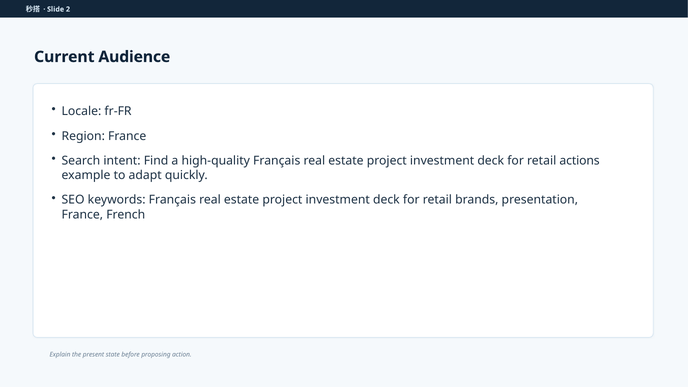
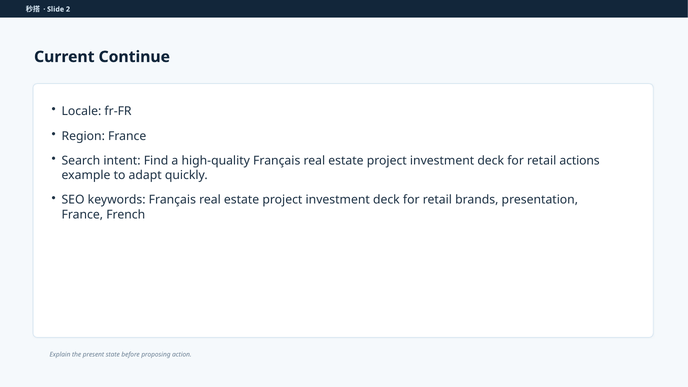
Audience: Audience -> Continue (134, 57)
